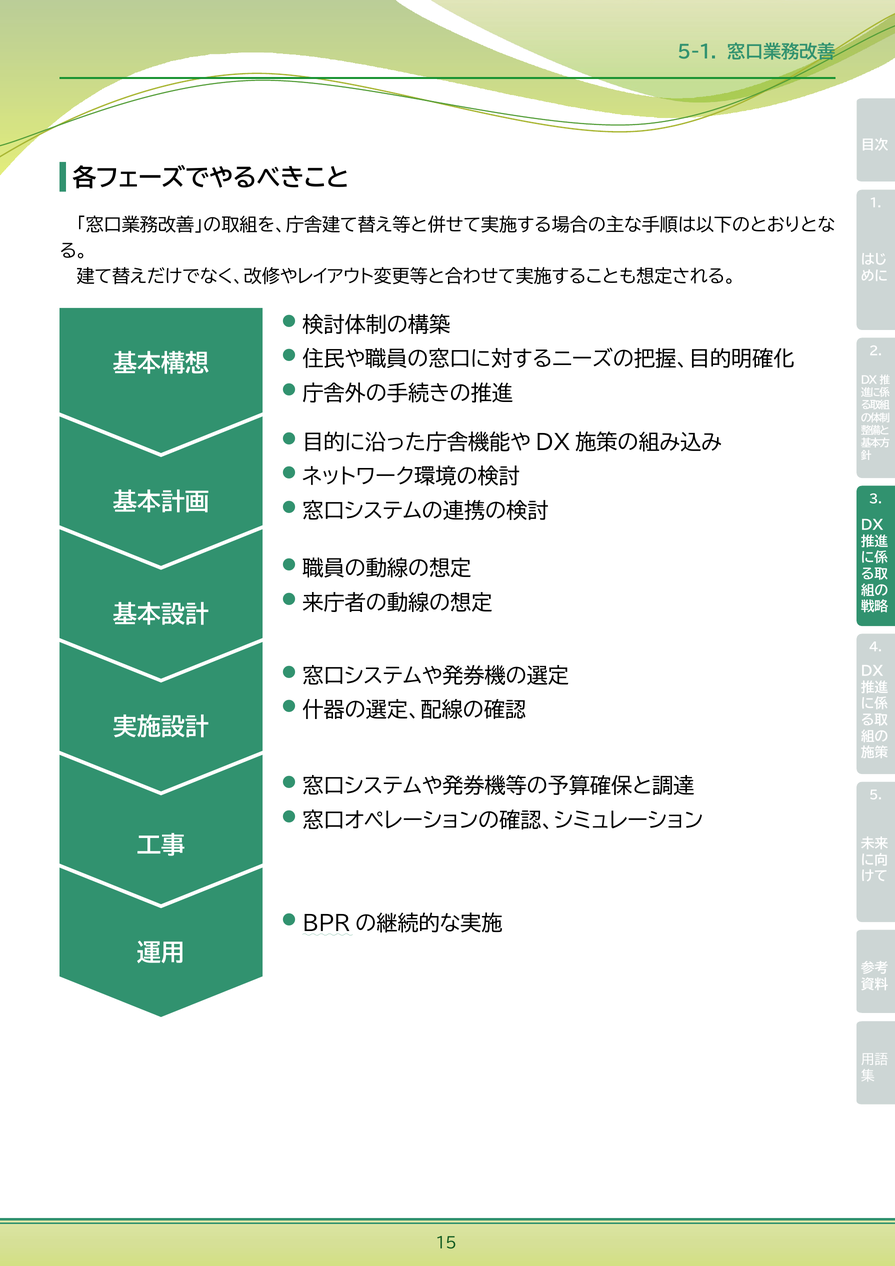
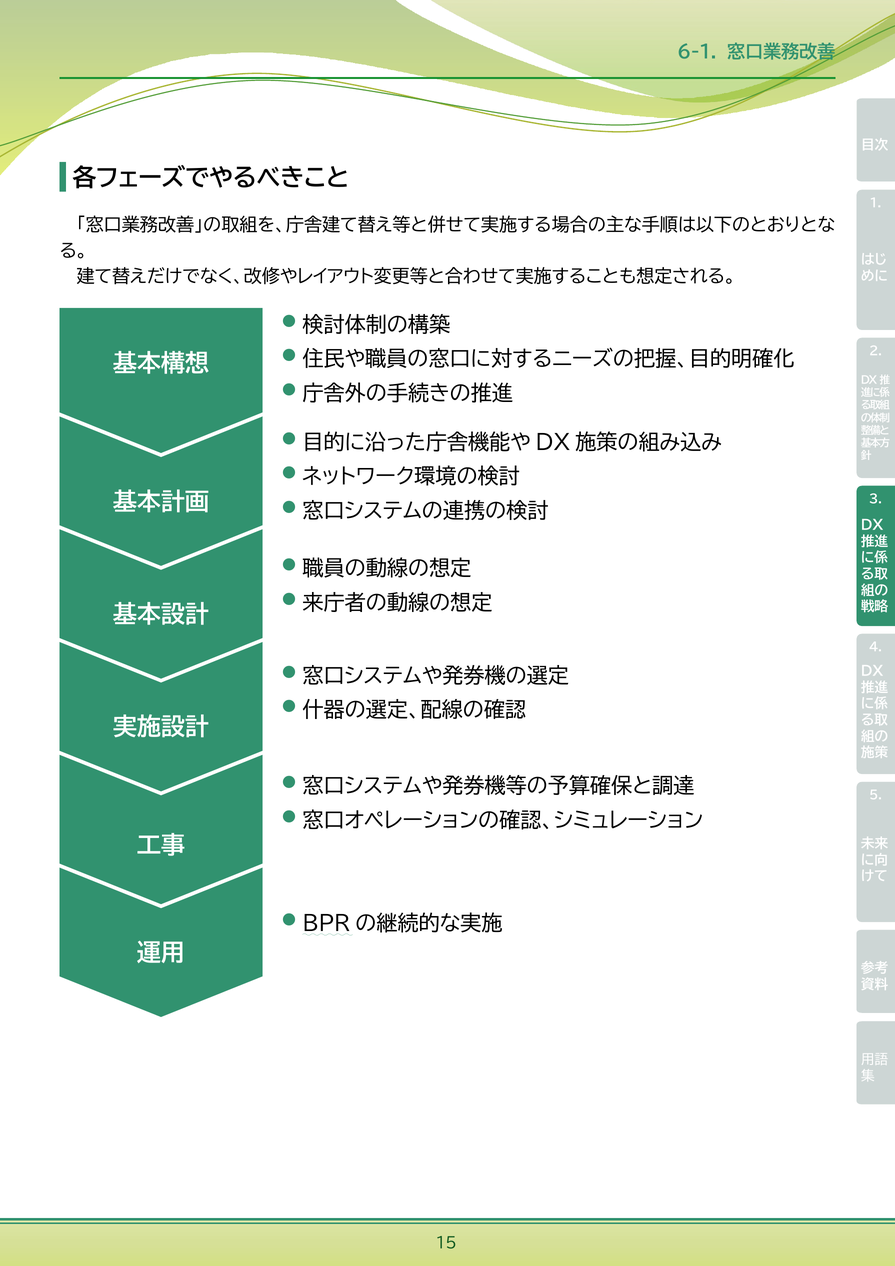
5-1: 5-1 -> 6-1 (697, 53)
